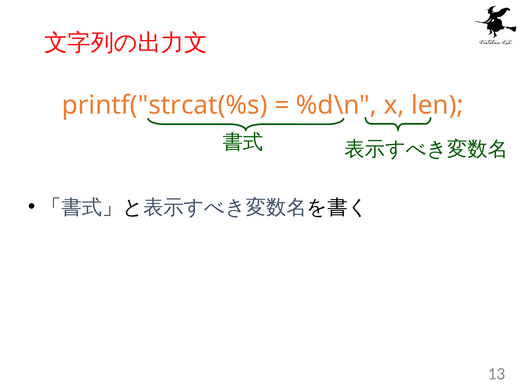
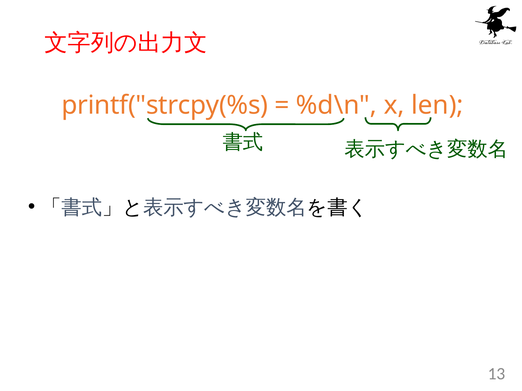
printf("strcat(%s: printf("strcat(%s -> printf("strcpy(%s (165, 105)
